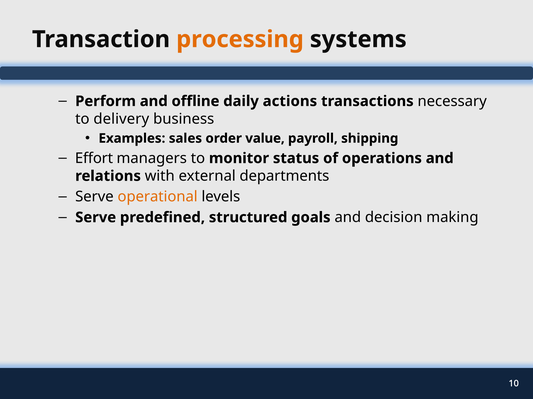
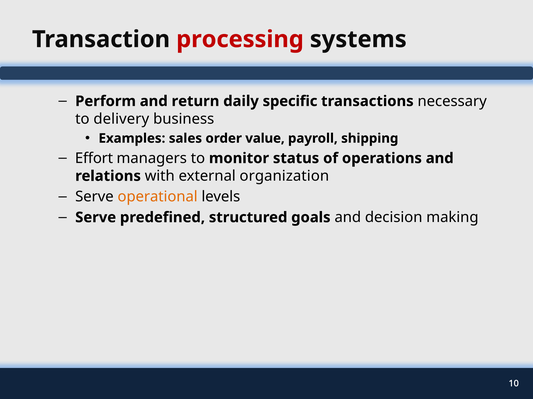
processing colour: orange -> red (240, 39)
offline: offline -> return (195, 101)
actions: actions -> specific (290, 101)
departments: departments -> organization (284, 176)
